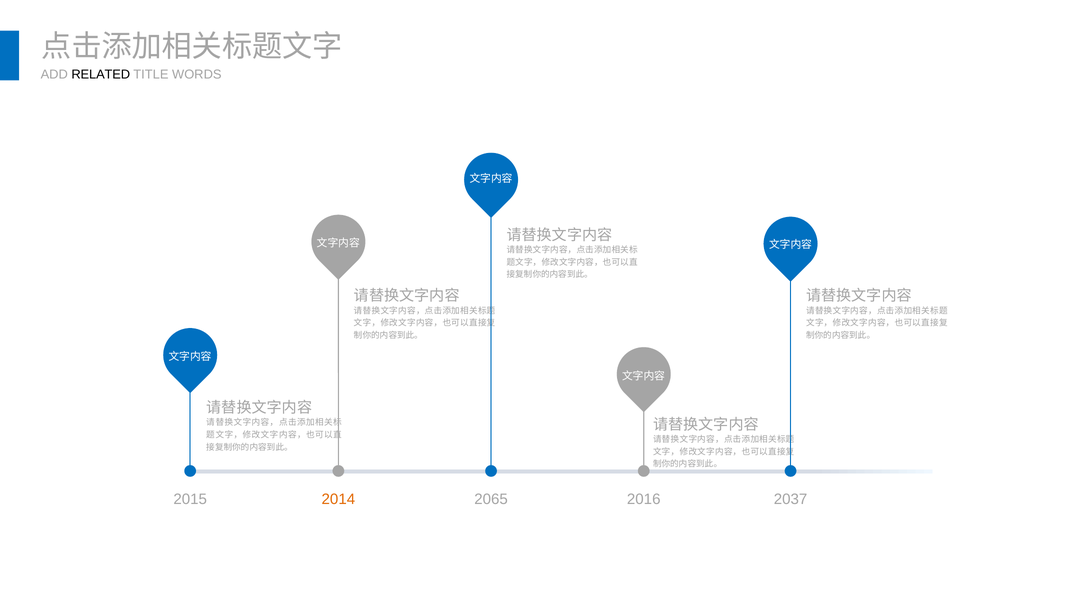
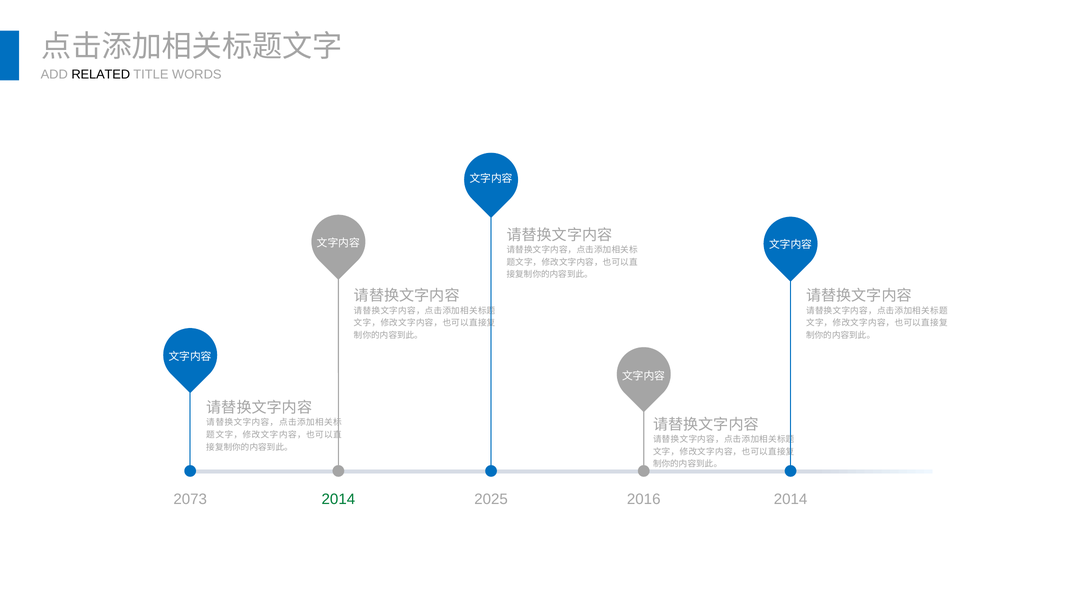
2015: 2015 -> 2073 (190, 499)
2014 colour: orange -> green (338, 499)
2065: 2065 -> 2025 (491, 499)
2016 2037: 2037 -> 2014 (791, 499)
